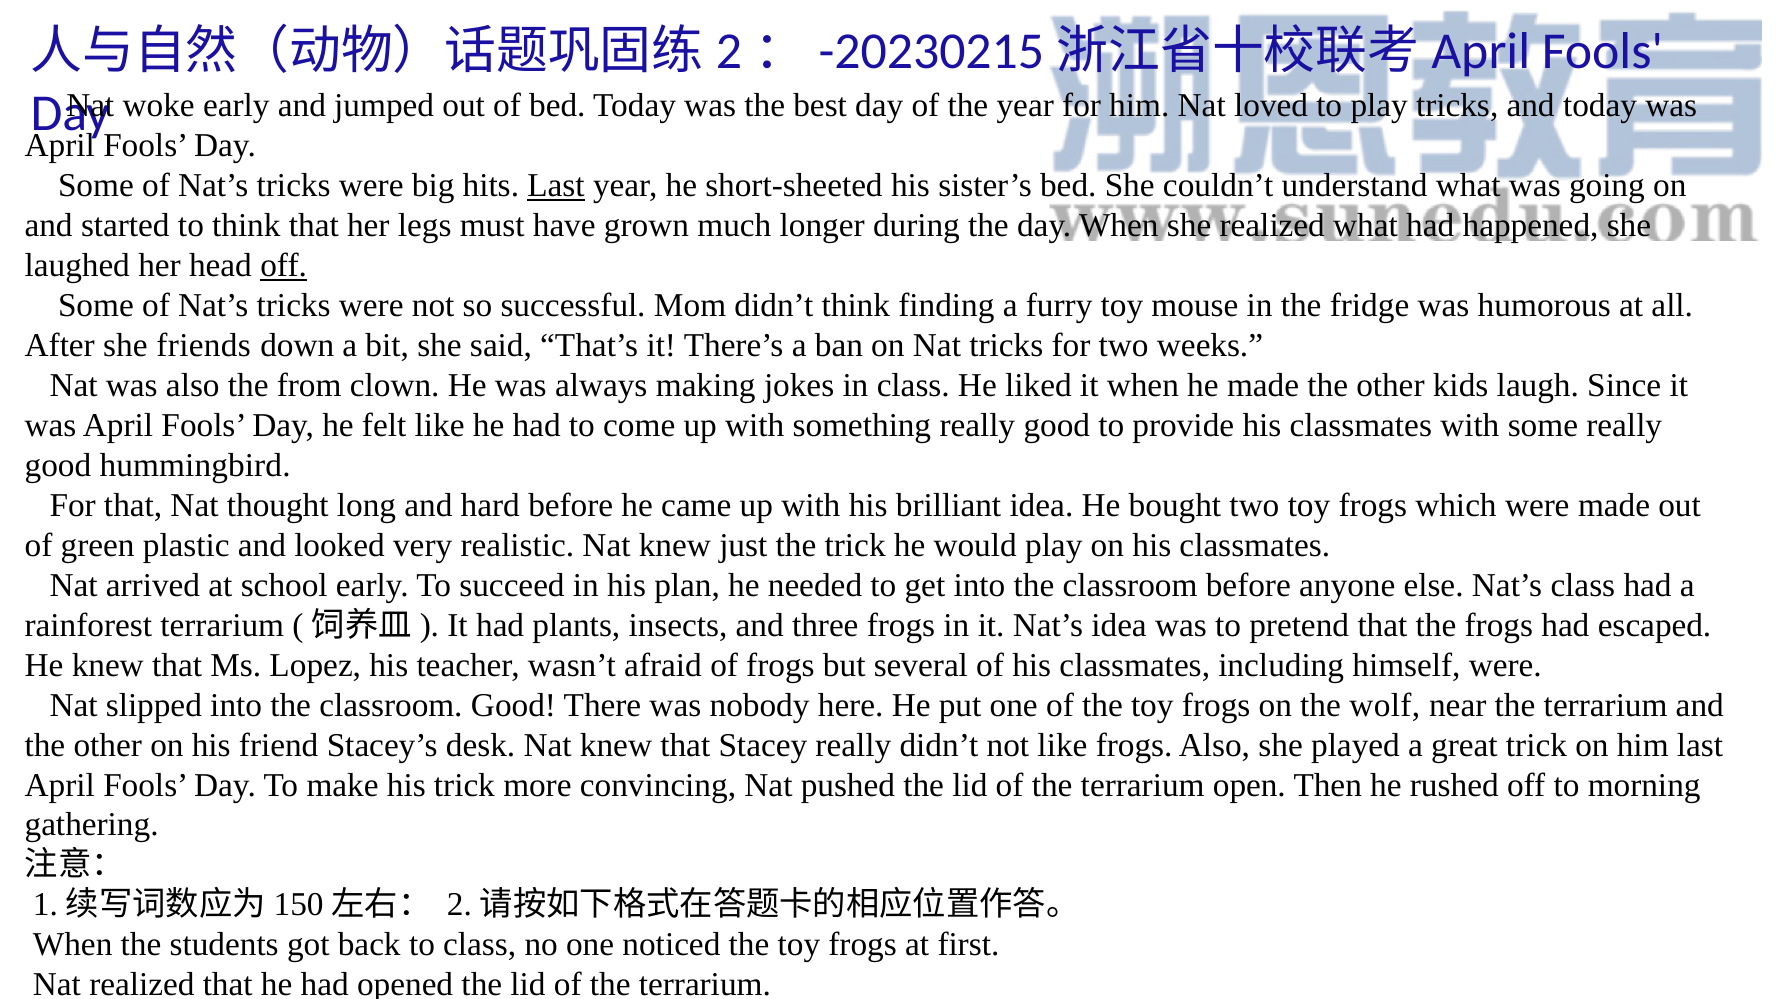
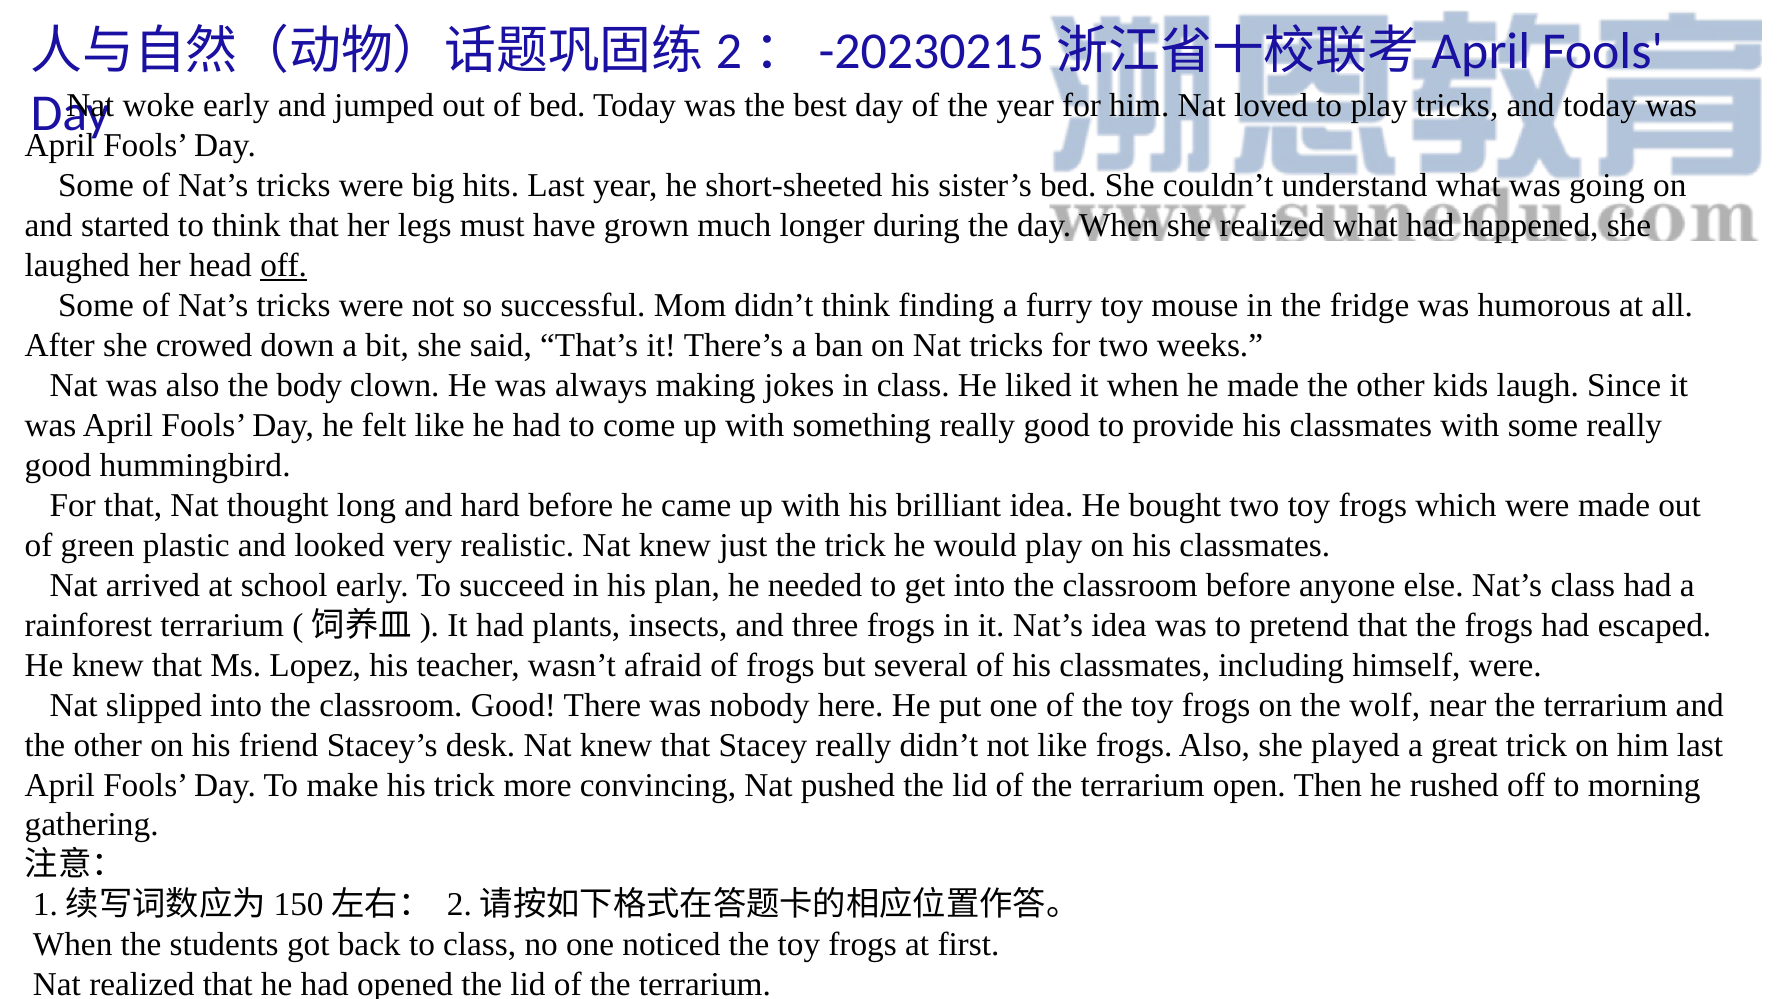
Last underline: present -> none (556, 186)
friends: friends -> crowed (204, 346)
from: from -> body (309, 386)
